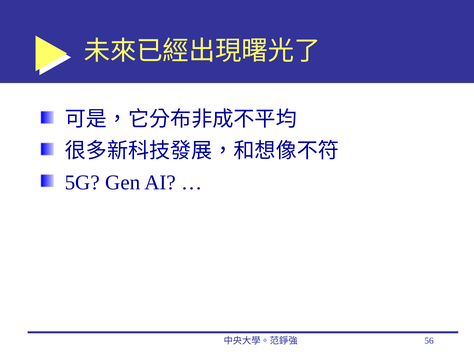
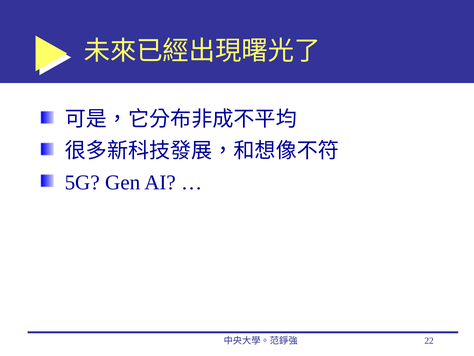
56: 56 -> 22 (429, 340)
